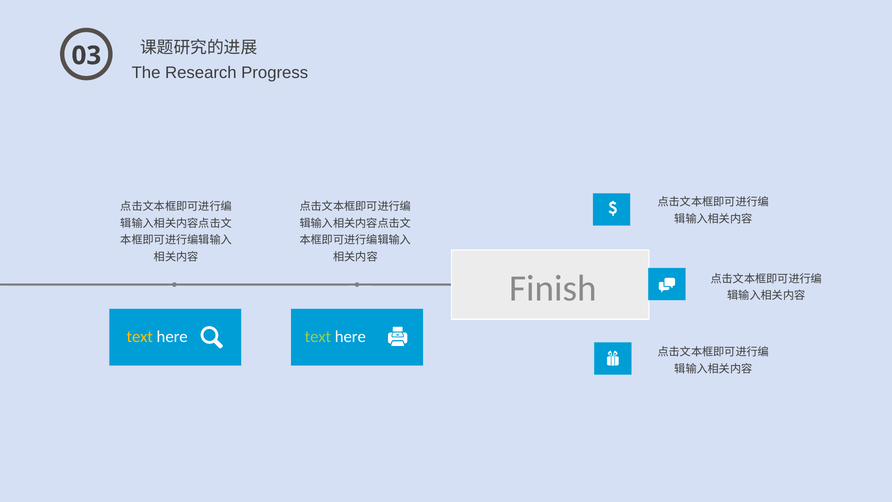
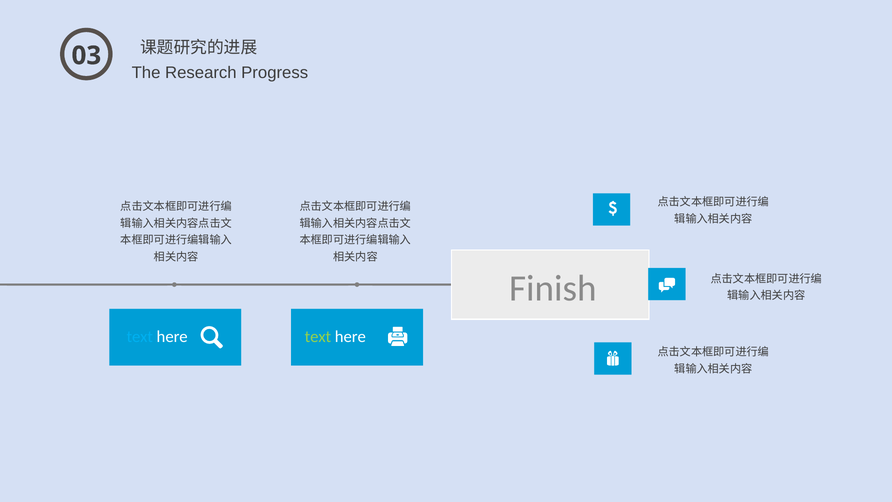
text colour: yellow -> light blue (140, 337)
